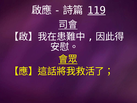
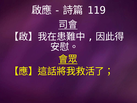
119 underline: present -> none (97, 10)
